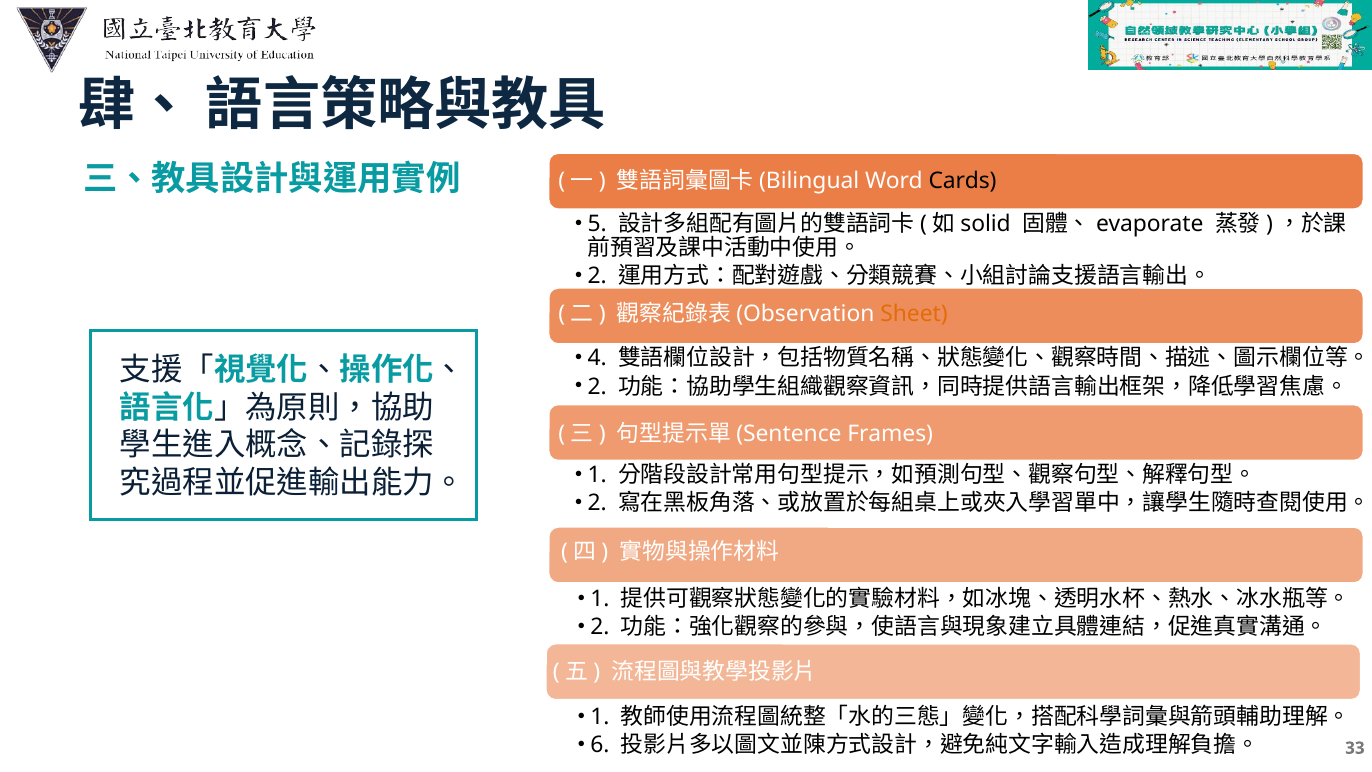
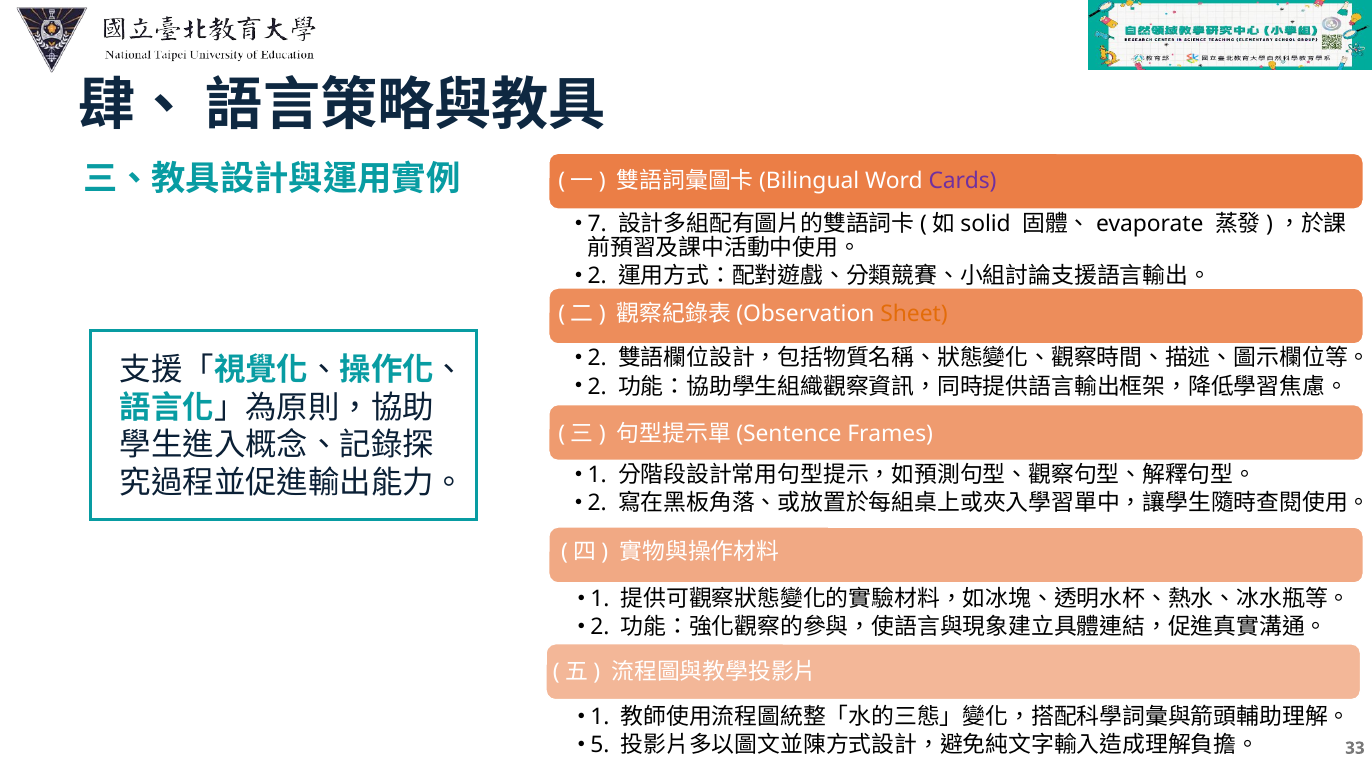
Cards colour: black -> purple (963, 181)
5: 5 -> 7 (597, 224)
4: 4 -> 2 (597, 358)
6: 6 -> 5 (600, 745)
